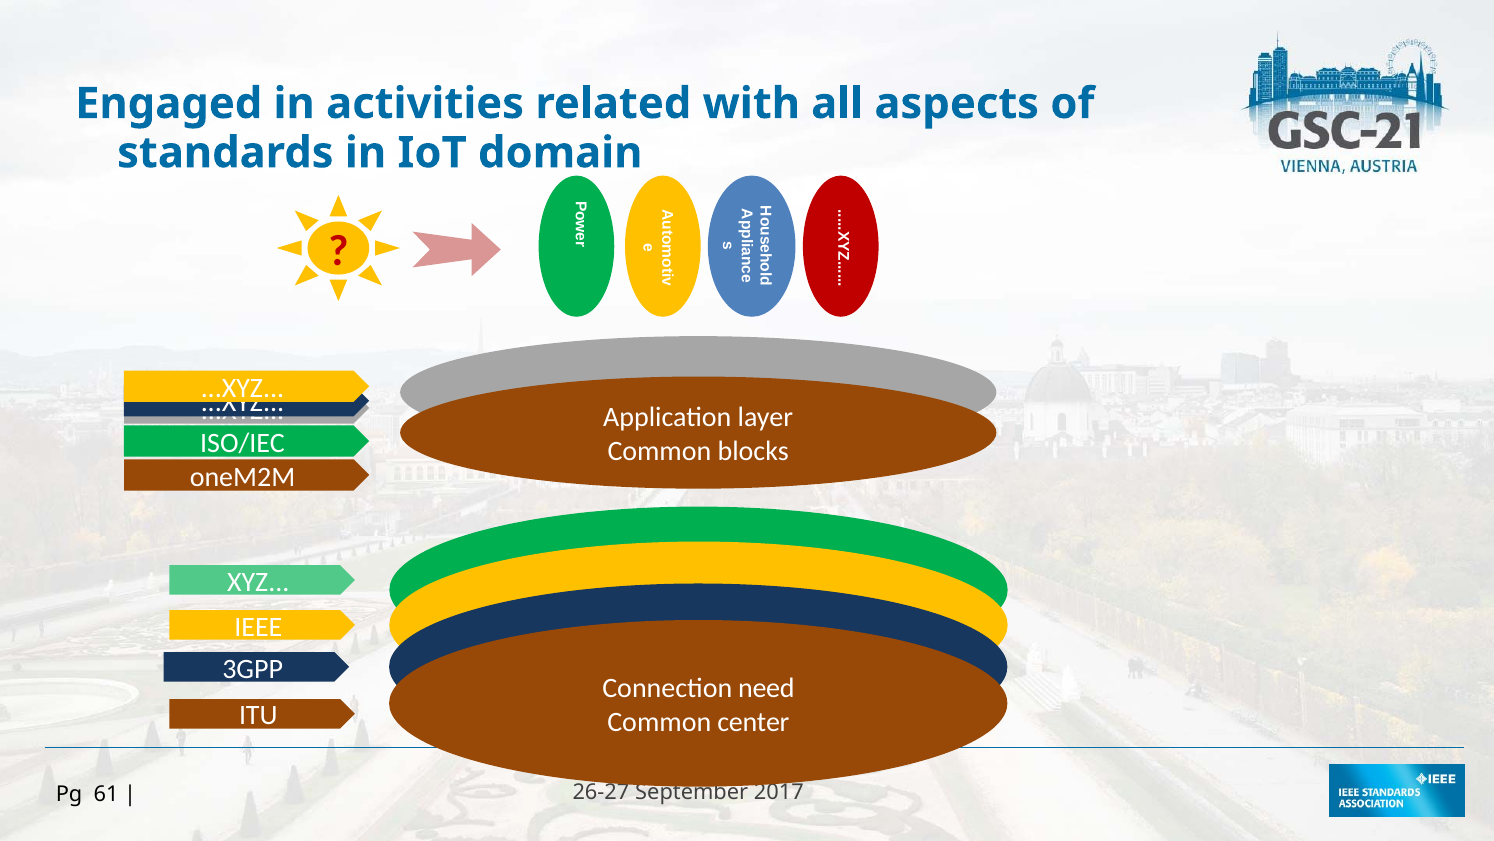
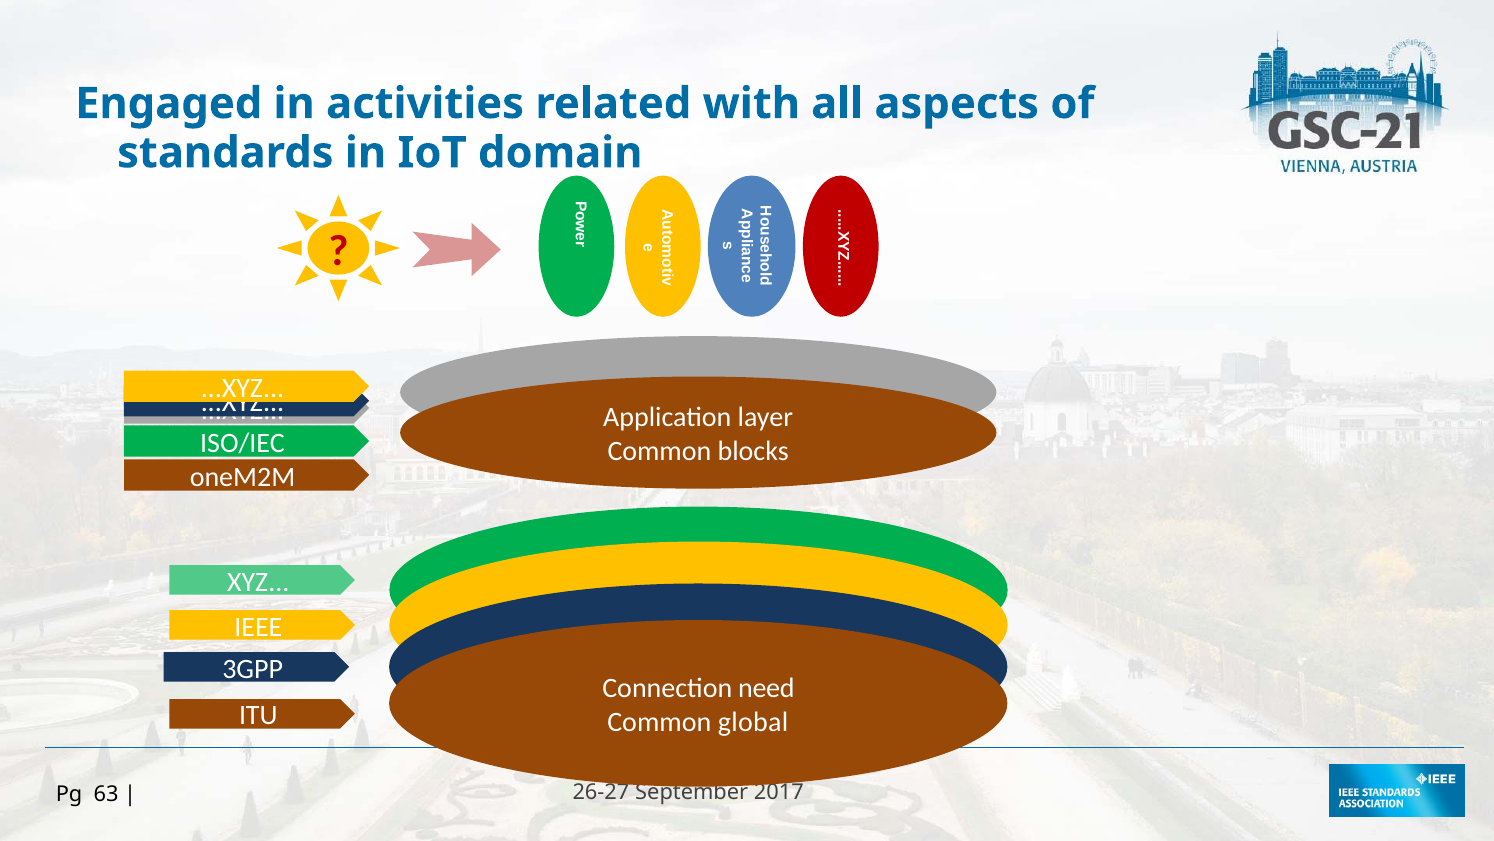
center: center -> global (753, 722)
61: 61 -> 63 (106, 794)
